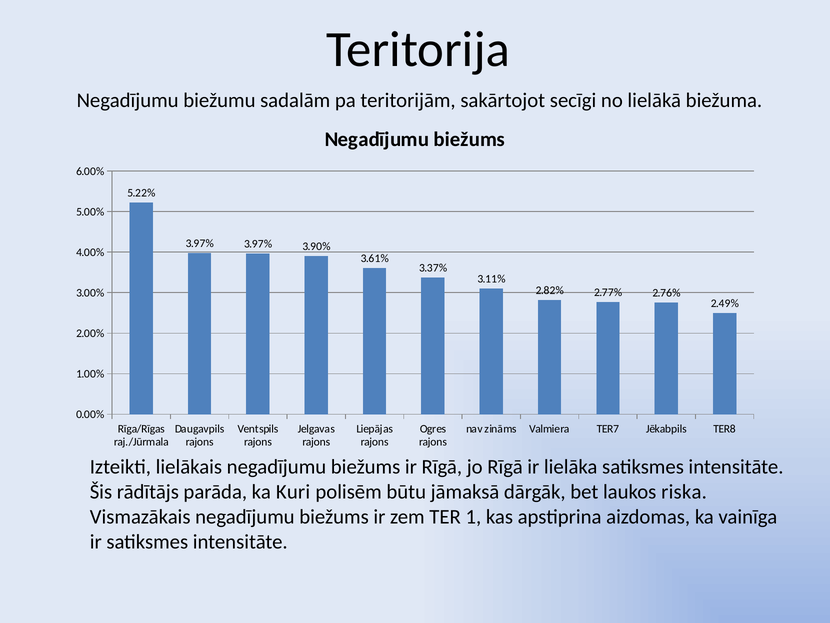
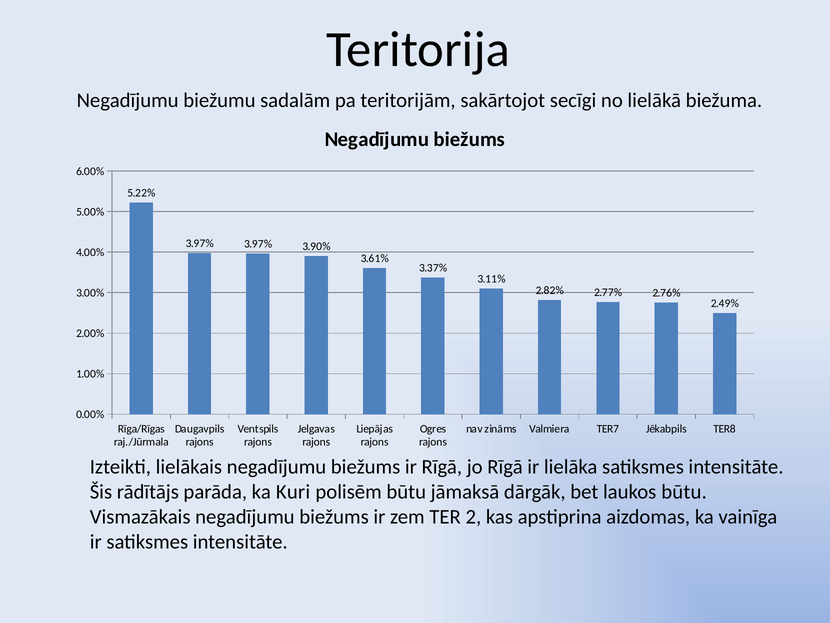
laukos riska: riska -> būtu (684, 491)
1: 1 -> 2 (473, 516)
